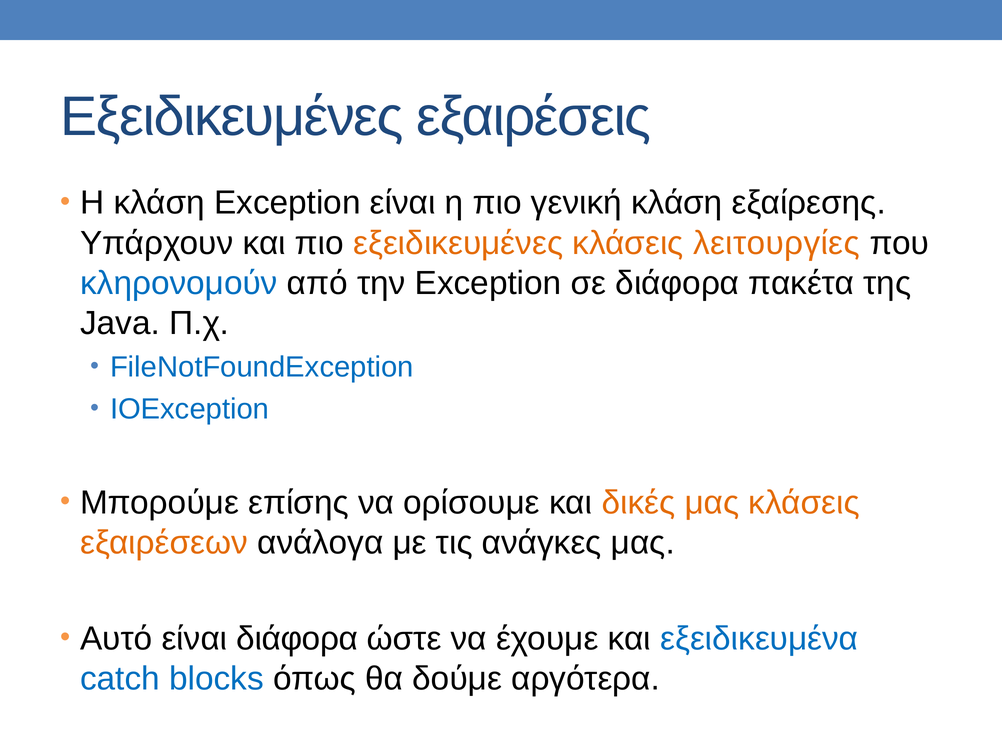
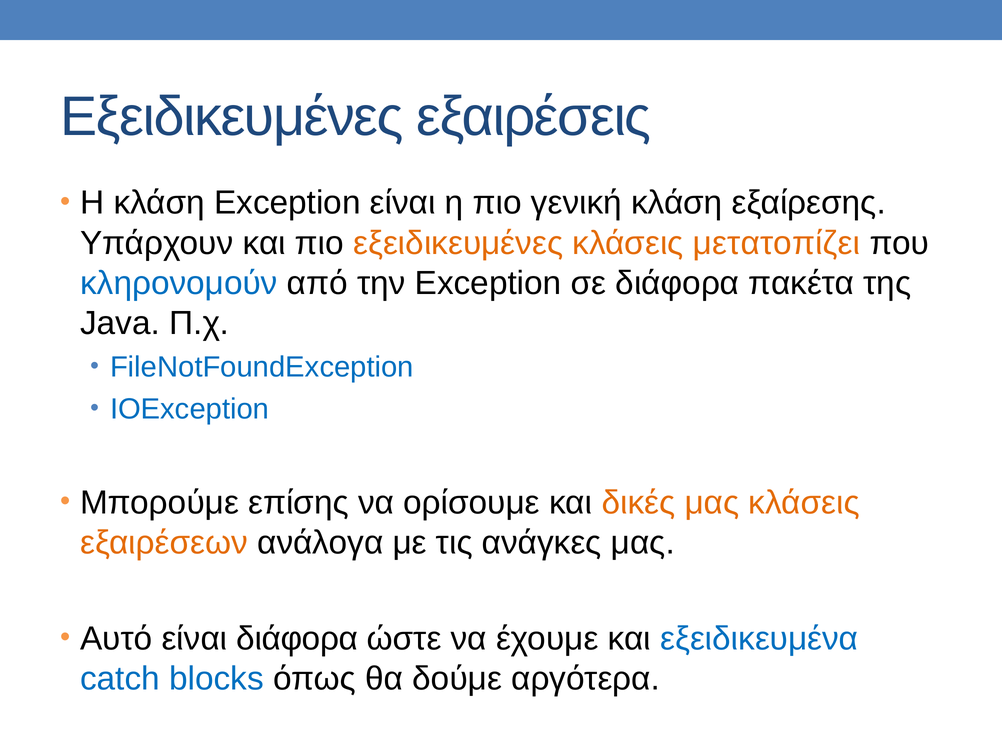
λειτουργίες: λειτουργίες -> μετατοπίζει (777, 243)
